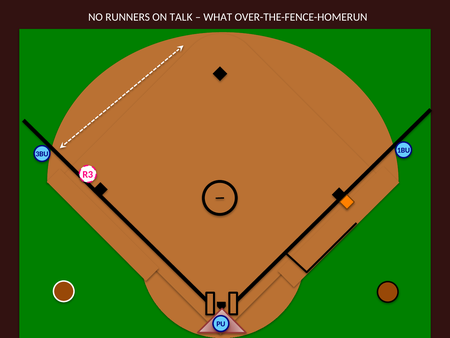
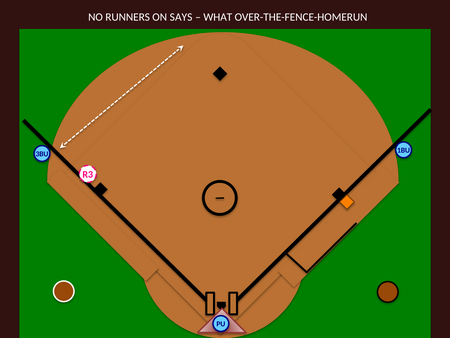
TALK: TALK -> SAYS (181, 17)
